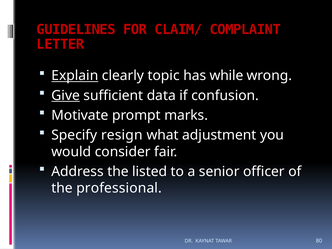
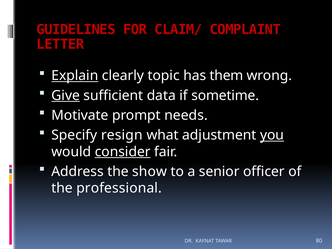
while: while -> them (226, 76)
confusion: confusion -> sometime (225, 95)
marks: marks -> needs (186, 115)
you underline: none -> present (272, 135)
consider underline: none -> present (123, 152)
listed: listed -> show (150, 172)
